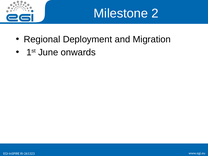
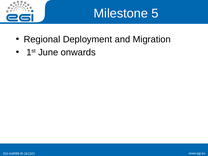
2: 2 -> 5 (155, 13)
